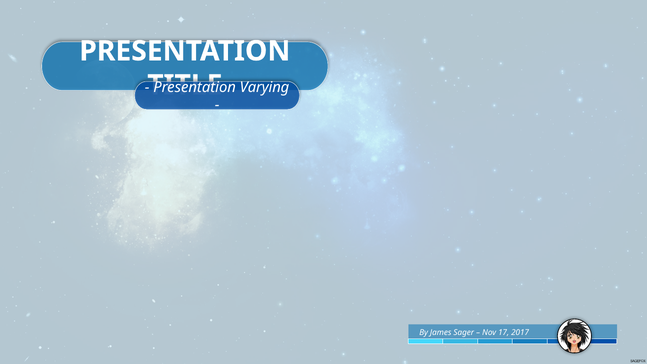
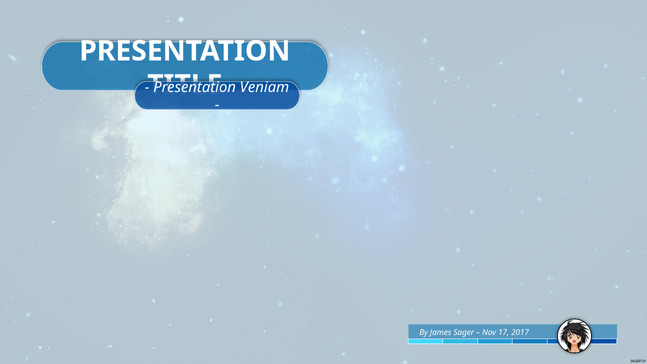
Varying: Varying -> Veniam (264, 87)
